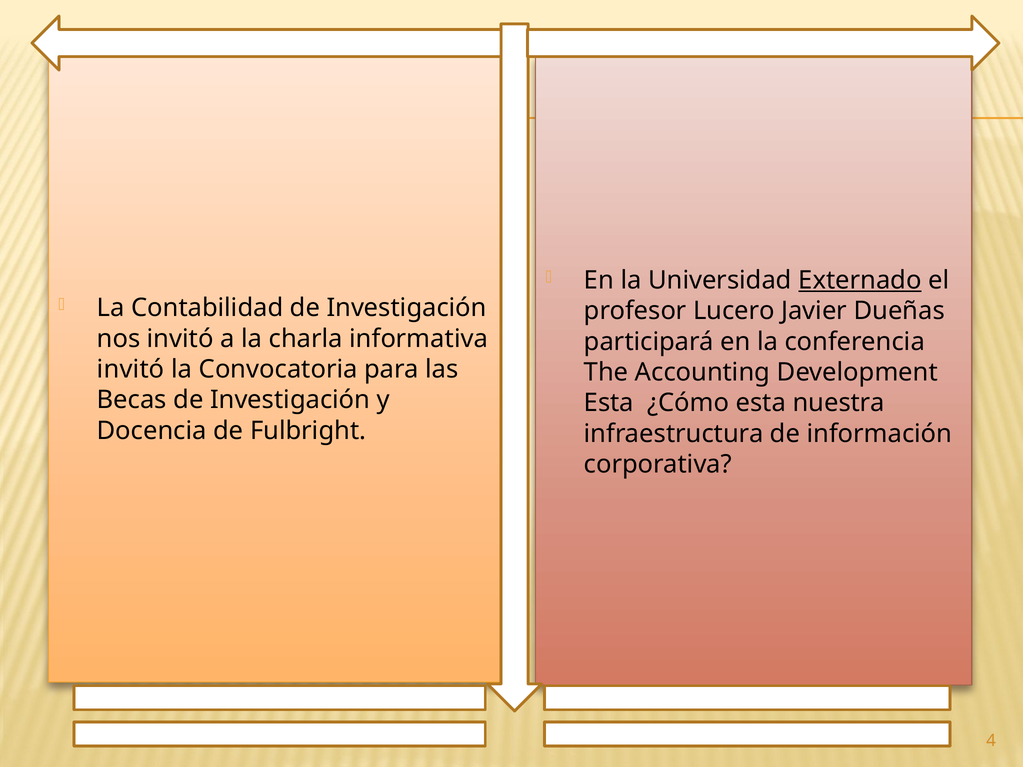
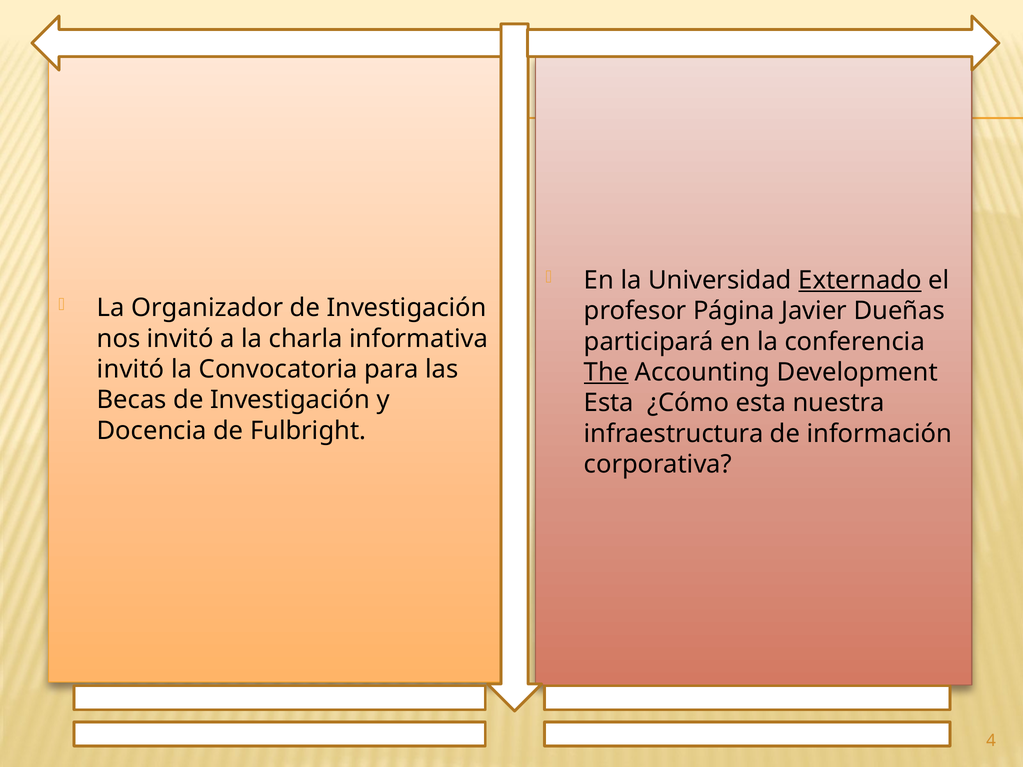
Contabilidad: Contabilidad -> Organizador (207, 308)
Lucero: Lucero -> Página (734, 311)
The underline: none -> present (606, 372)
